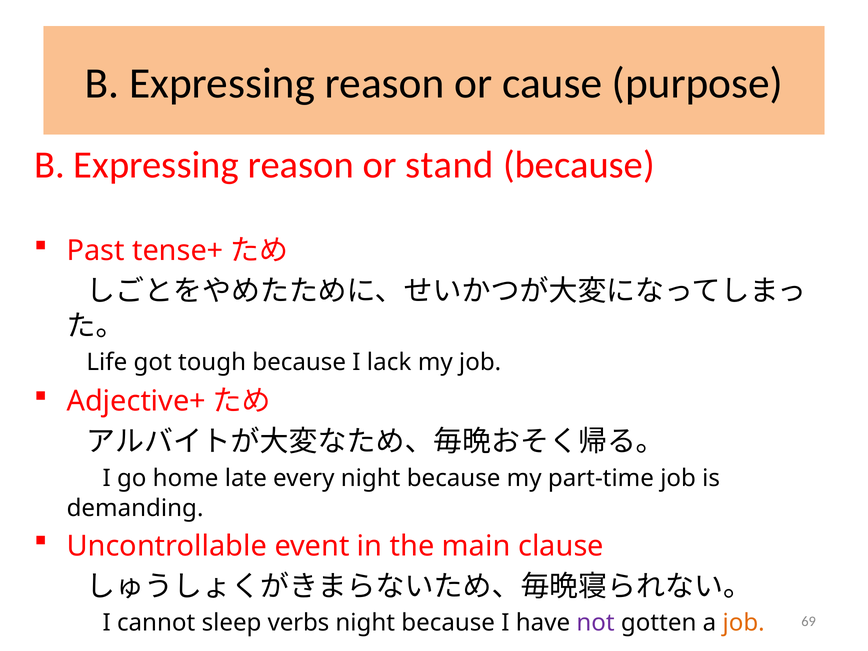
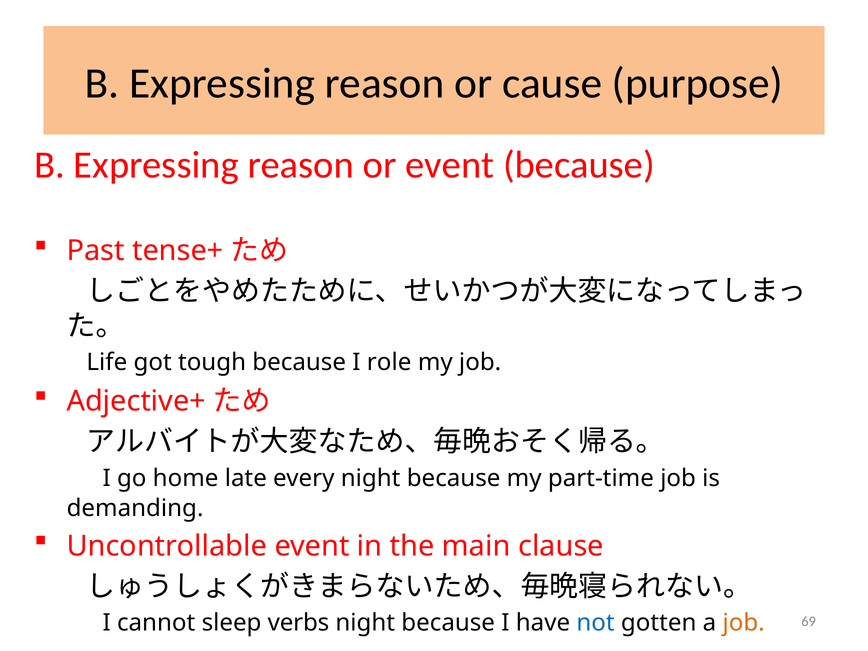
or stand: stand -> event (450, 165)
lack: lack -> role (389, 362)
not colour: purple -> blue (596, 623)
